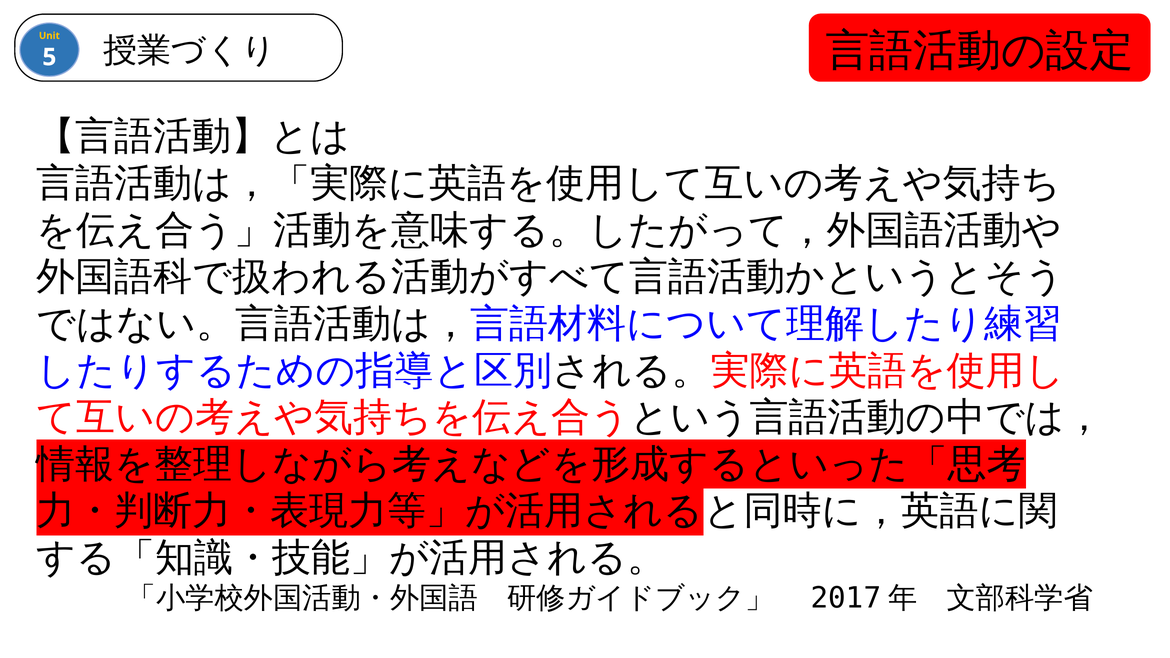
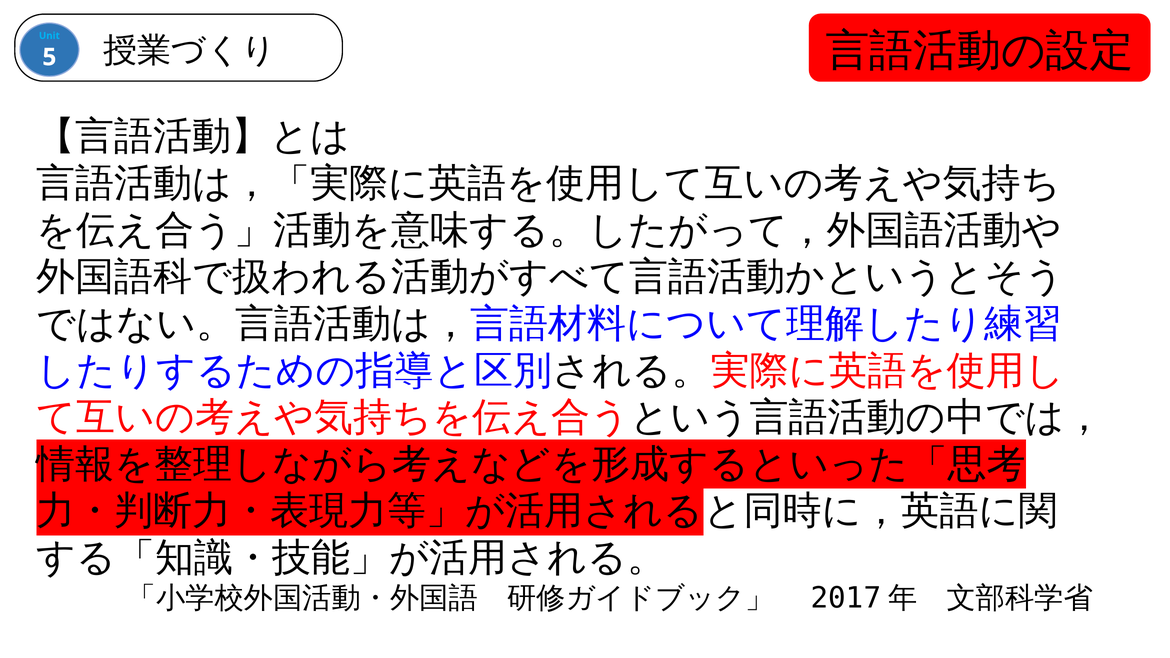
Unit colour: yellow -> light blue (49, 36)
